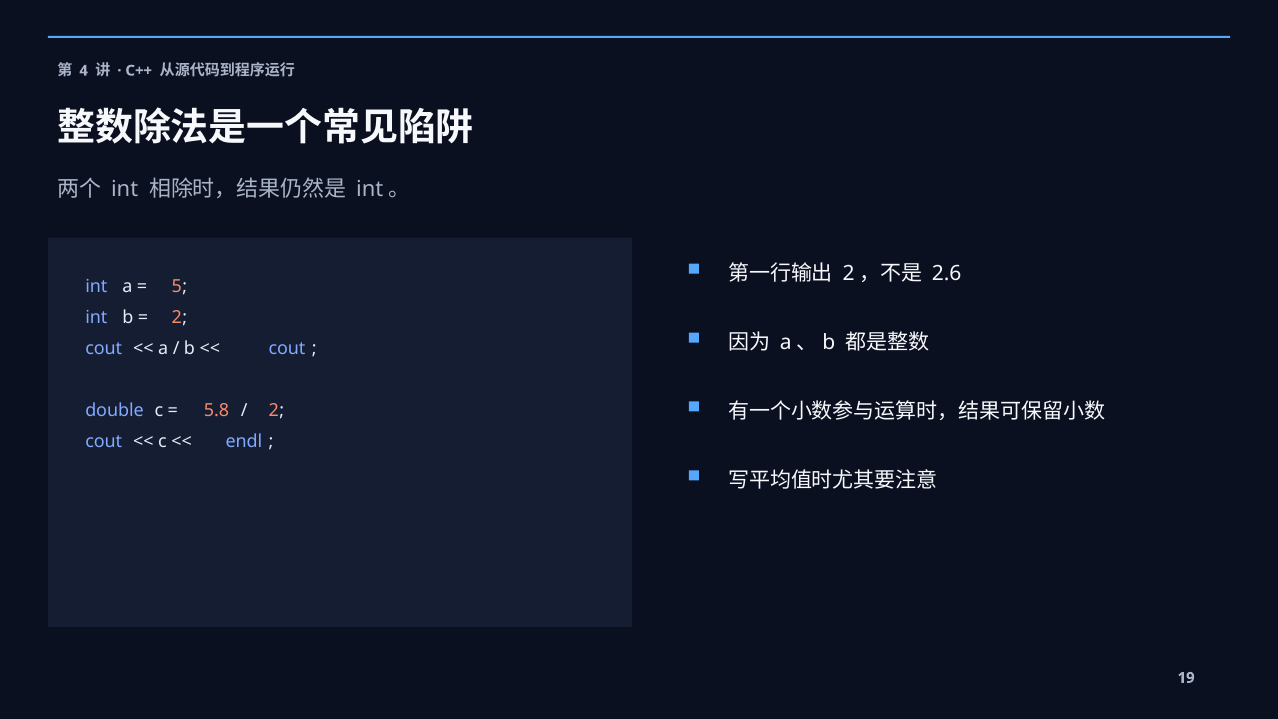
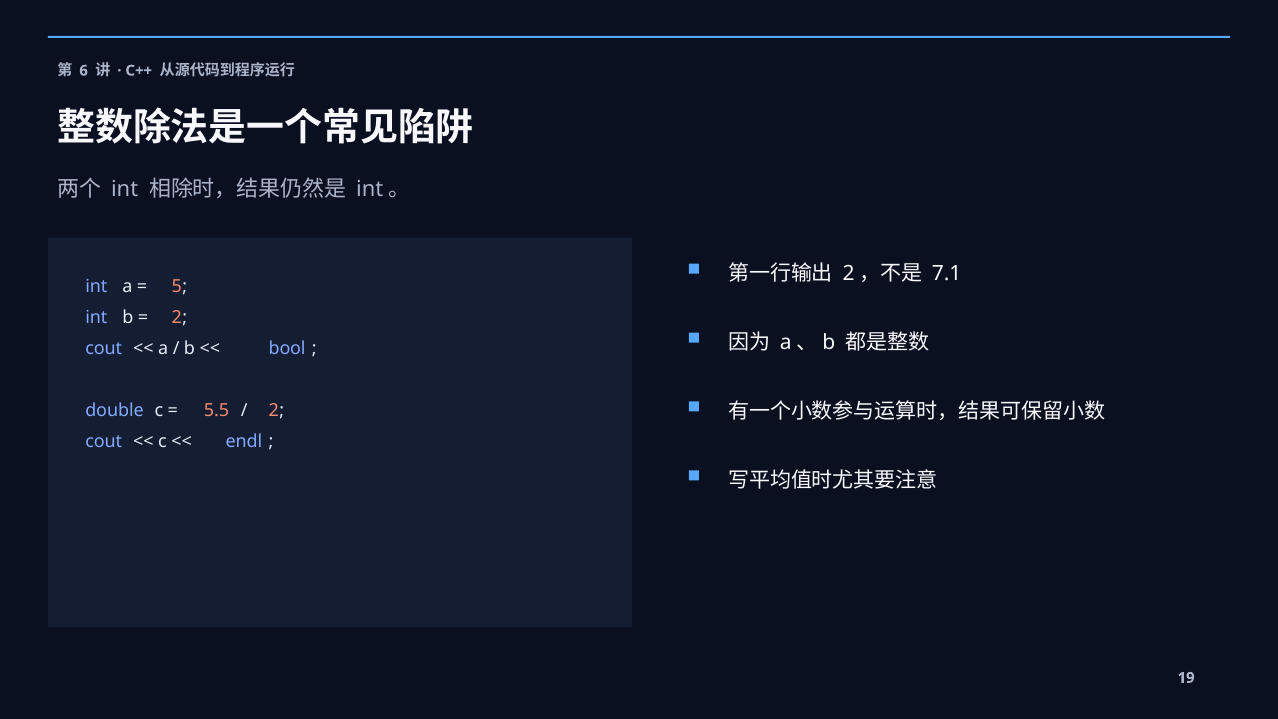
4: 4 -> 6 (84, 71)
2.6: 2.6 -> 7.1 (947, 273)
cout: cout -> bool (287, 348)
5.8: 5.8 -> 5.5 (217, 410)
